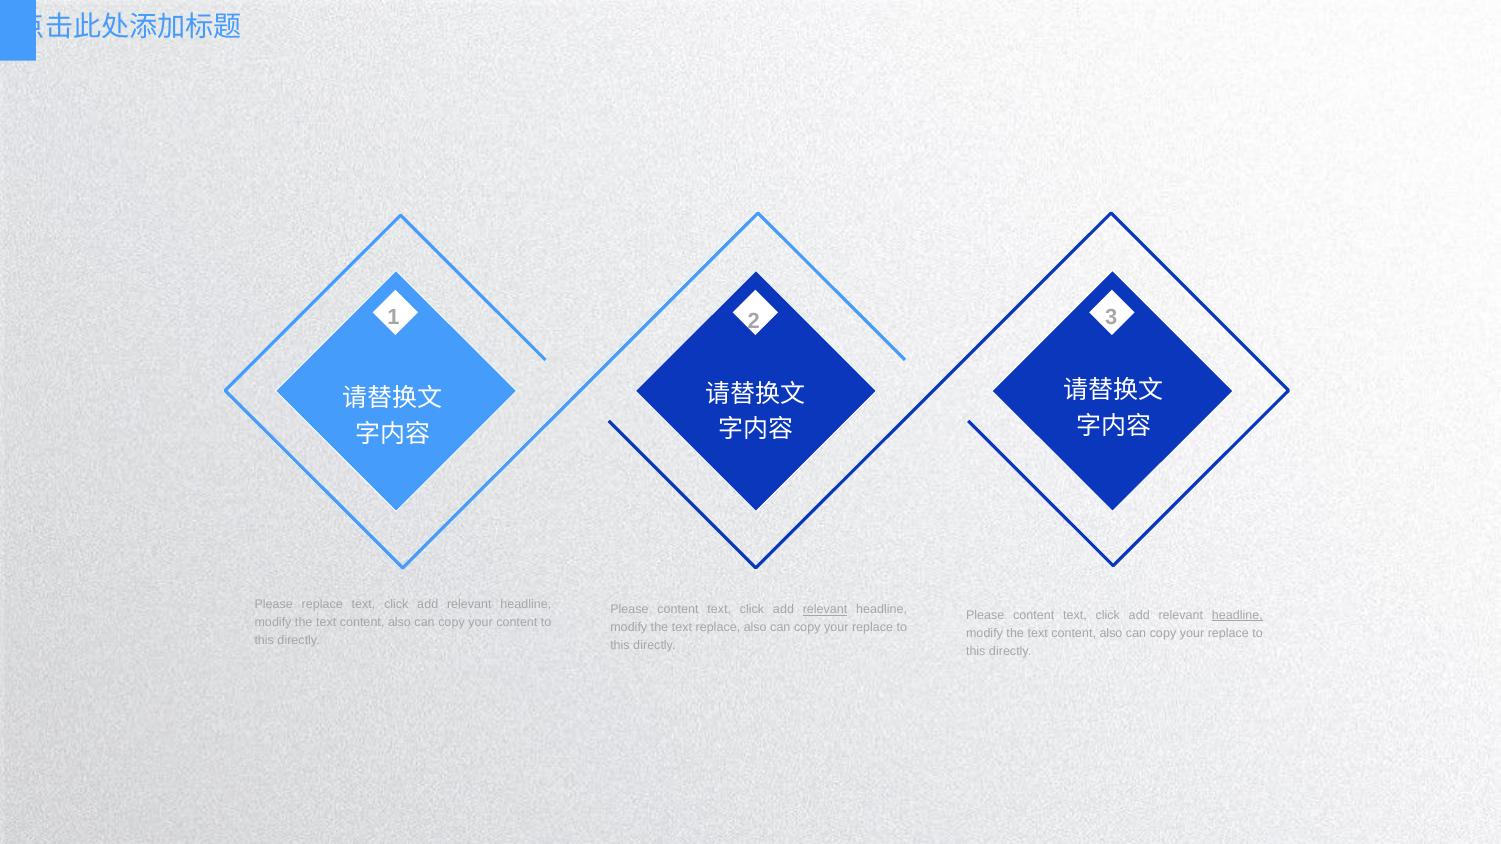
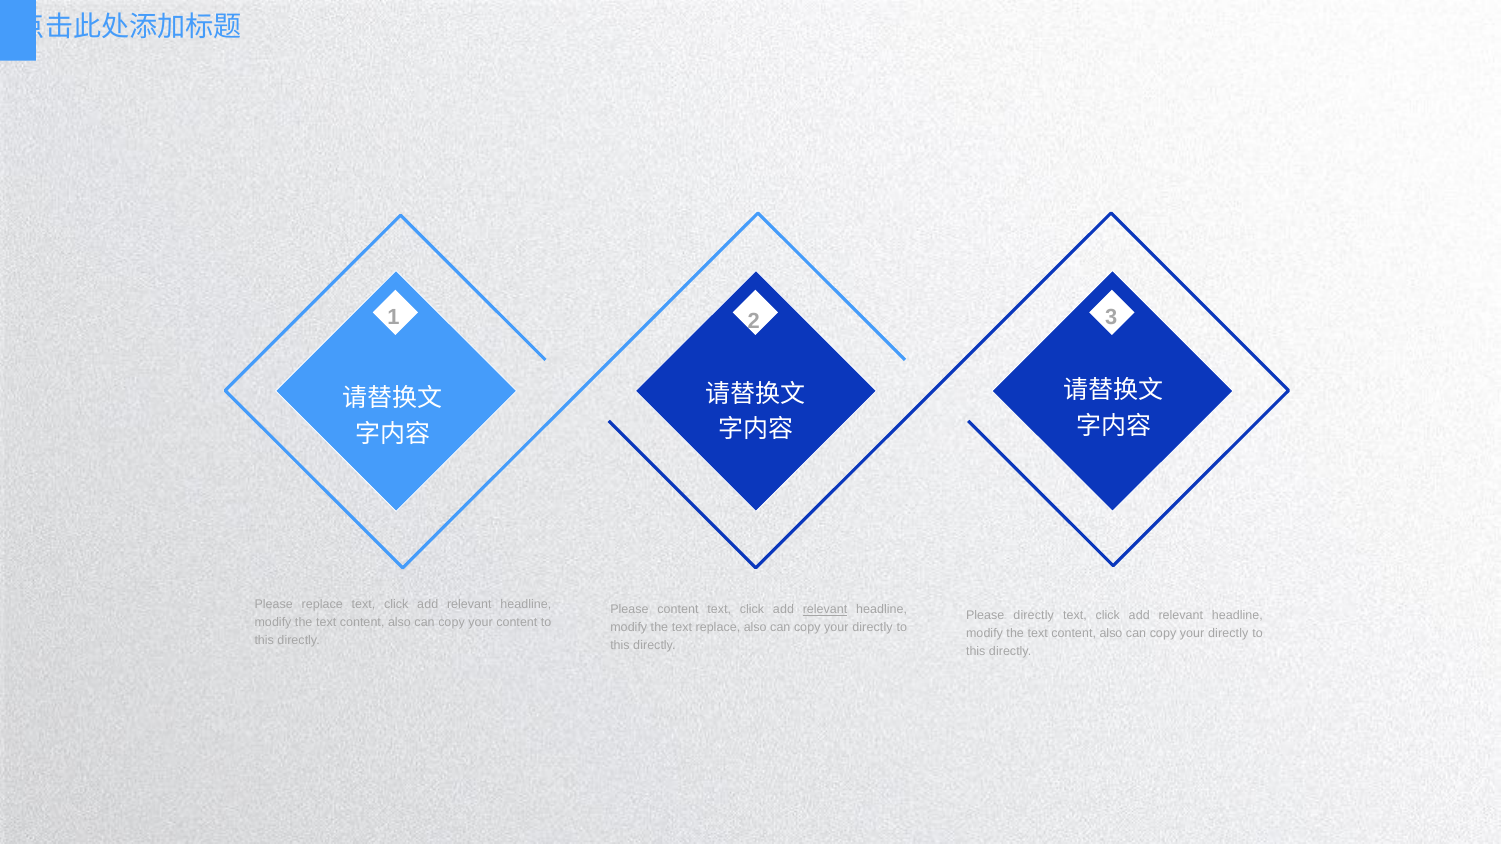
content: content -> directly (1034, 616)
headline underline: present -> none (1237, 616)
replace: replace -> directly (872, 628)
replace: replace -> directly (1228, 634)
